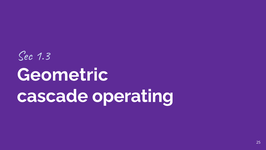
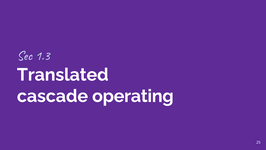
Geometric: Geometric -> Translated (63, 75)
